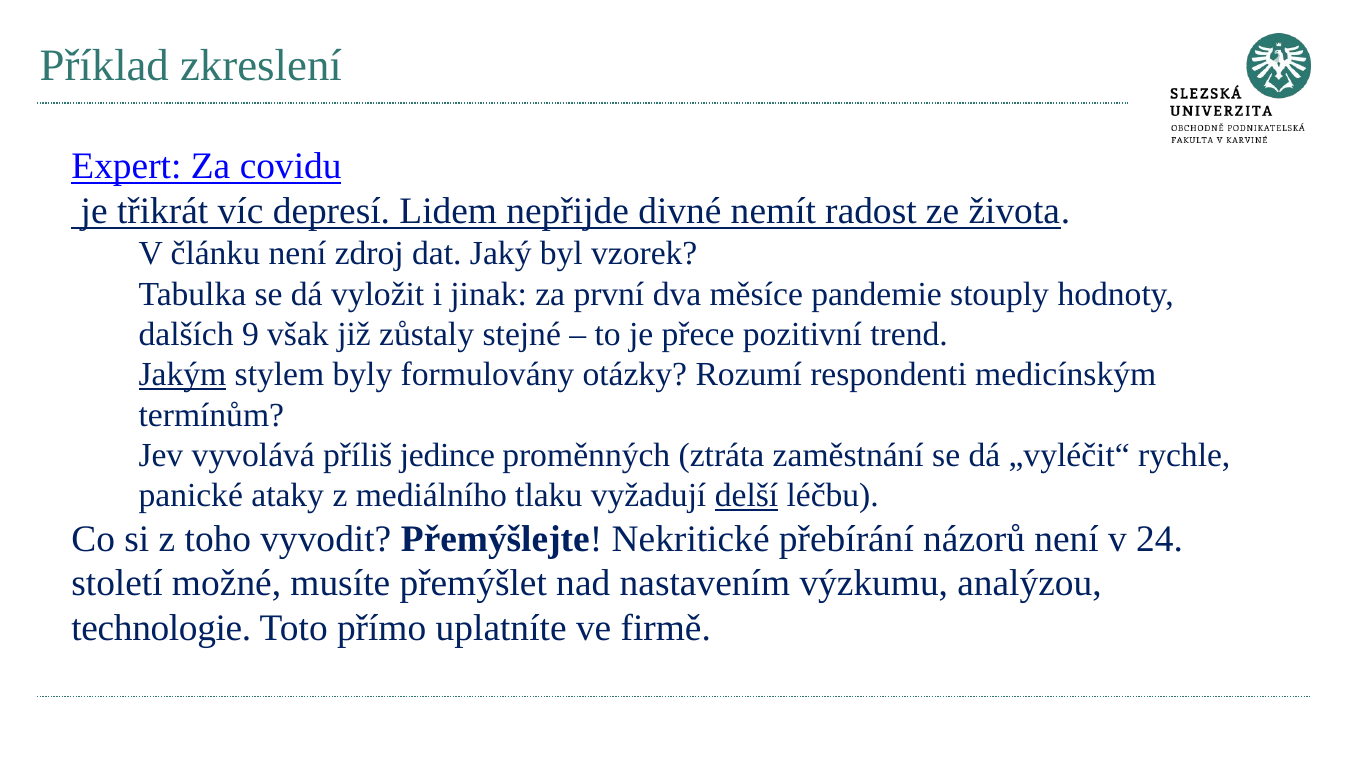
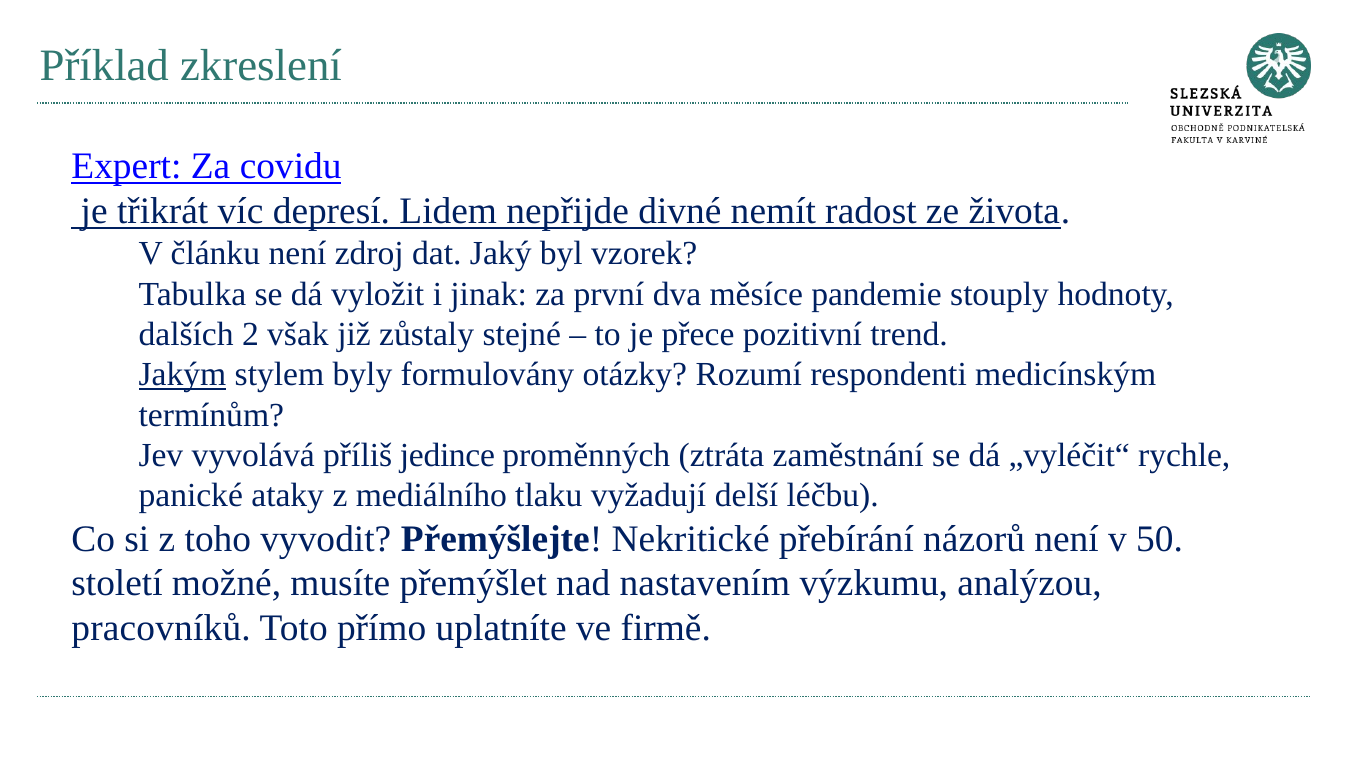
9: 9 -> 2 (250, 334)
delší underline: present -> none (747, 496)
24: 24 -> 50 (1160, 538)
technologie: technologie -> pracovníků (161, 628)
